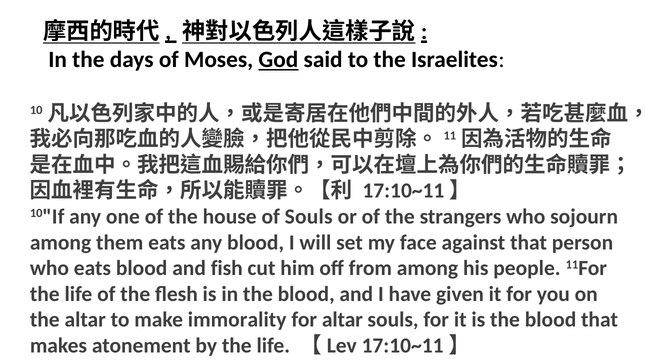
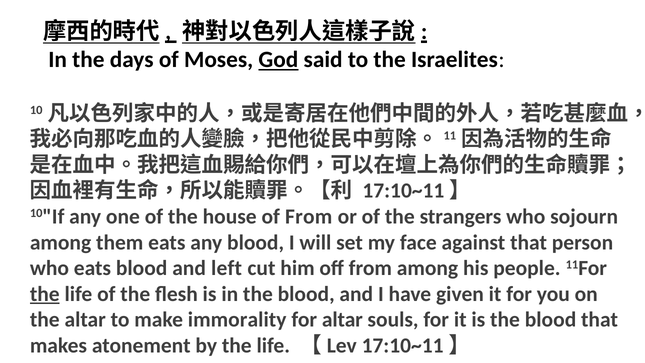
of Souls: Souls -> From (309, 217)
fish: fish -> left (227, 268)
the underline: none -> present (45, 294)
